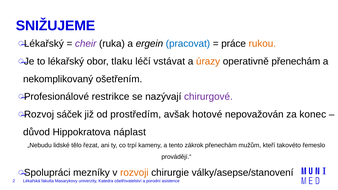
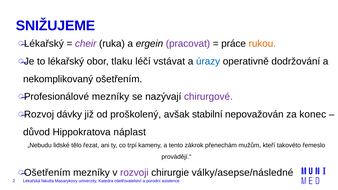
pracovat colour: blue -> purple (188, 44)
úrazy colour: orange -> blue (208, 61)
operativně přenechám: přenechám -> dodržování (296, 61)
Profesionálové restrikce: restrikce -> mezníky (111, 97)
sáček: sáček -> dávky (69, 114)
prostředím: prostředím -> proškolený (136, 114)
hotové: hotové -> stabilní (207, 114)
Spolupráci: Spolupráci -> Ošetřením (47, 173)
rozvoji colour: orange -> purple (134, 173)
války/asepse/stanovení: války/asepse/stanovení -> války/asepse/následné (243, 173)
